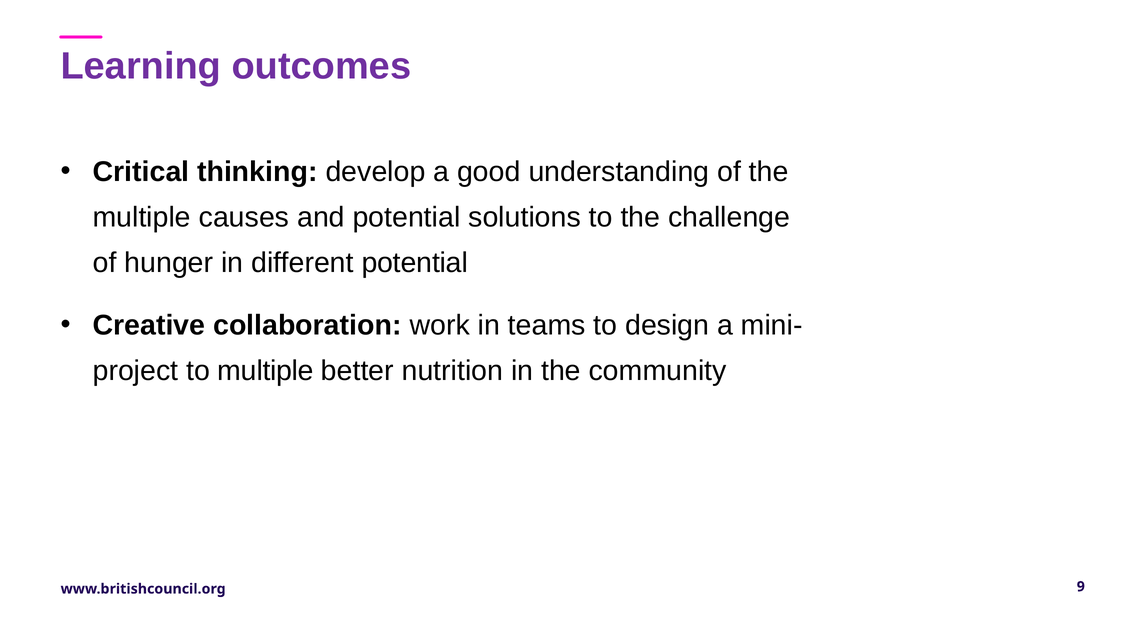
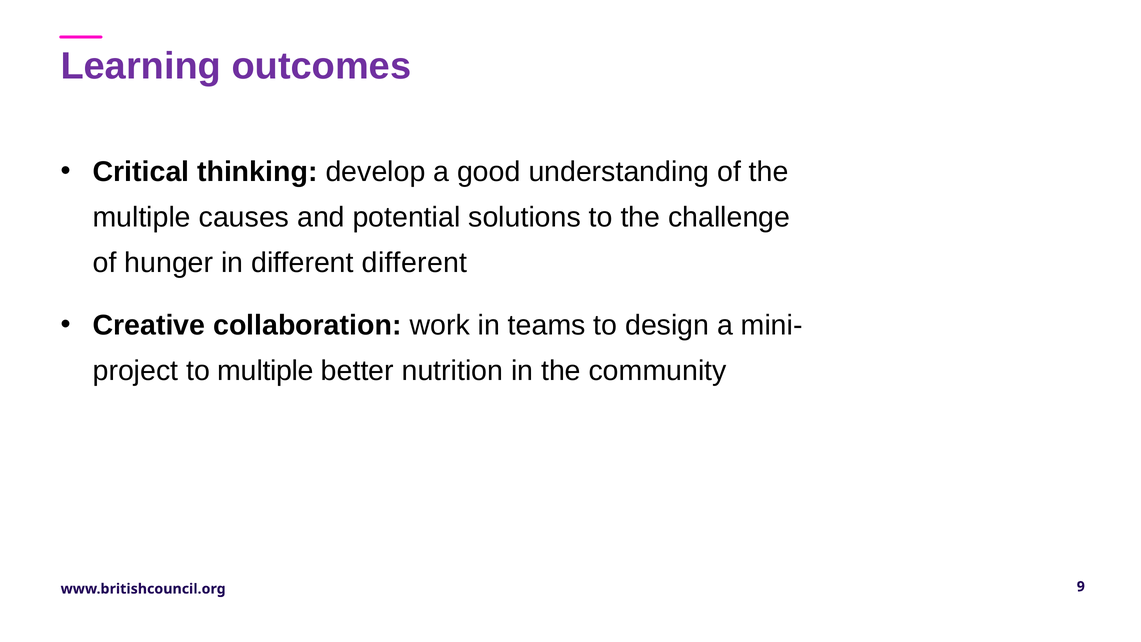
different potential: potential -> different (415, 263)
